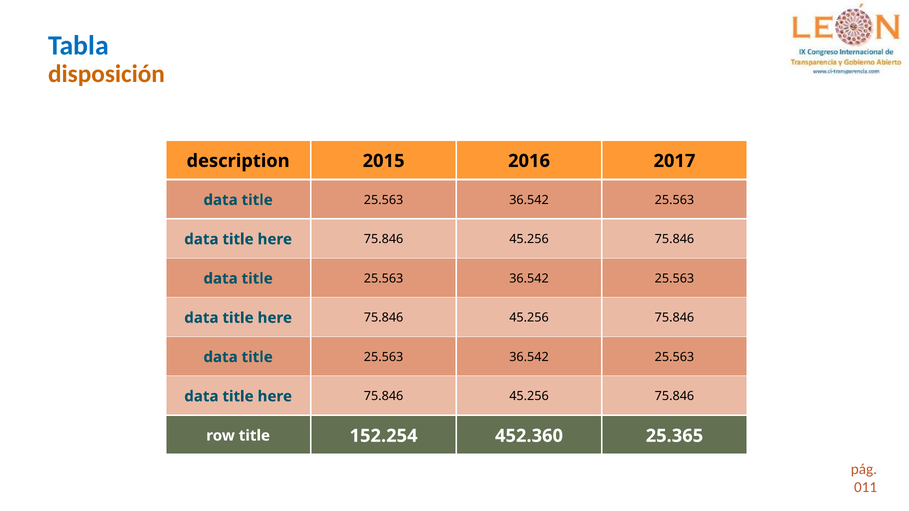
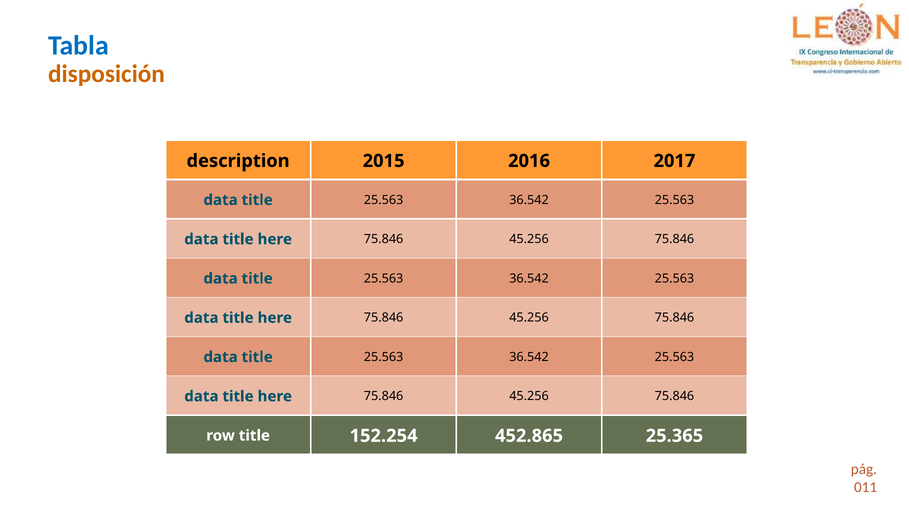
452.360: 452.360 -> 452.865 (529, 436)
